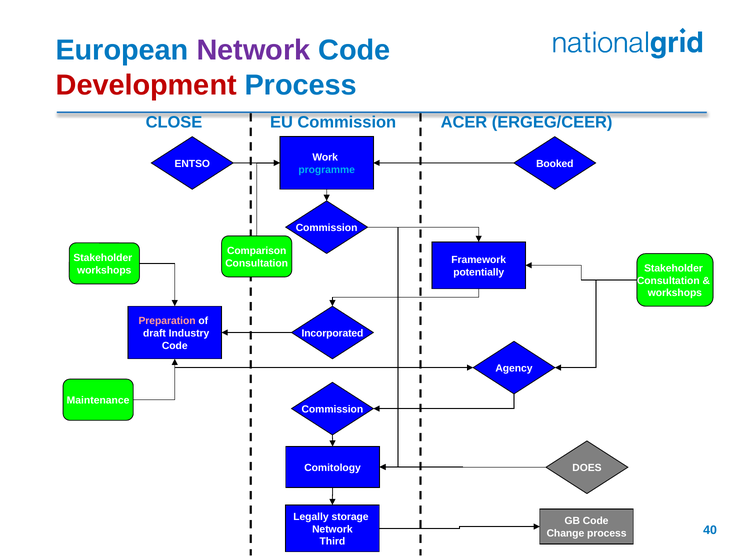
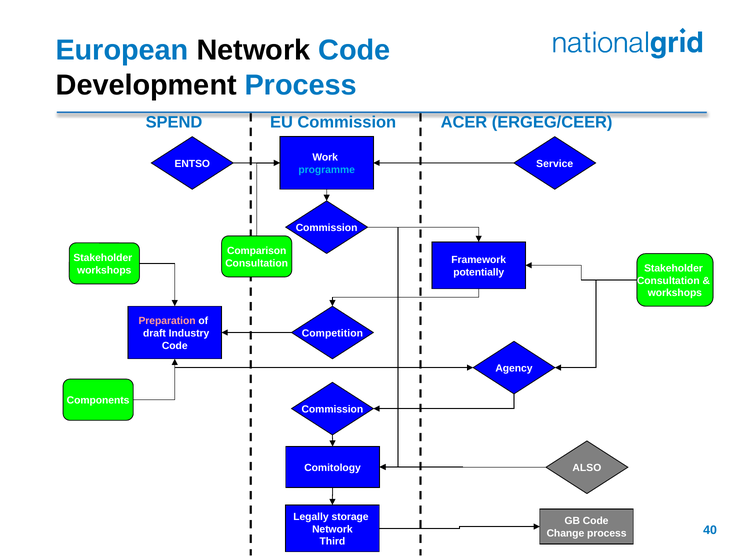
Network colour: purple -> black (253, 50)
Development colour: red -> black (146, 85)
CLOSE: CLOSE -> SPEND (174, 122)
Booked: Booked -> Service (555, 164)
Incorporated: Incorporated -> Competition (332, 333)
Maintenance: Maintenance -> Components (98, 401)
DOES: DOES -> ALSO (587, 468)
